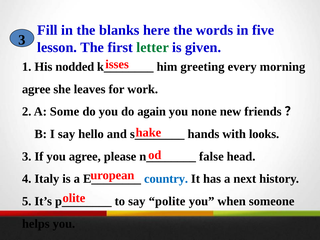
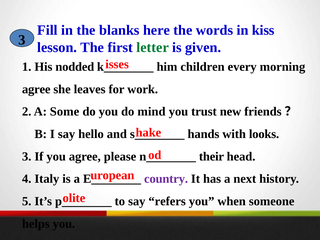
five: five -> kiss (263, 30)
greeting: greeting -> children (203, 67)
again: again -> mind (151, 112)
none: none -> trust (204, 112)
false: false -> their (211, 156)
country colour: blue -> purple (166, 179)
polite: polite -> refers (167, 201)
